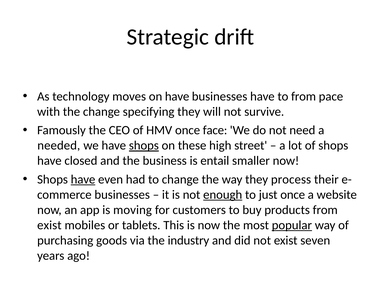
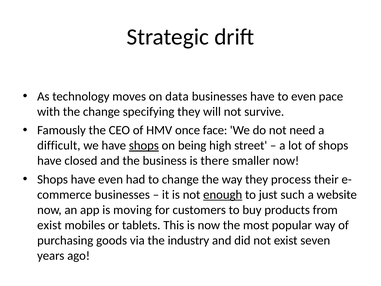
on have: have -> data (177, 96)
to from: from -> even (304, 96)
needed: needed -> difficult (59, 145)
these: these -> being (192, 145)
entail: entail -> there (215, 161)
have underline: present -> none (83, 179)
just once: once -> such (293, 195)
popular underline: present -> none (292, 225)
